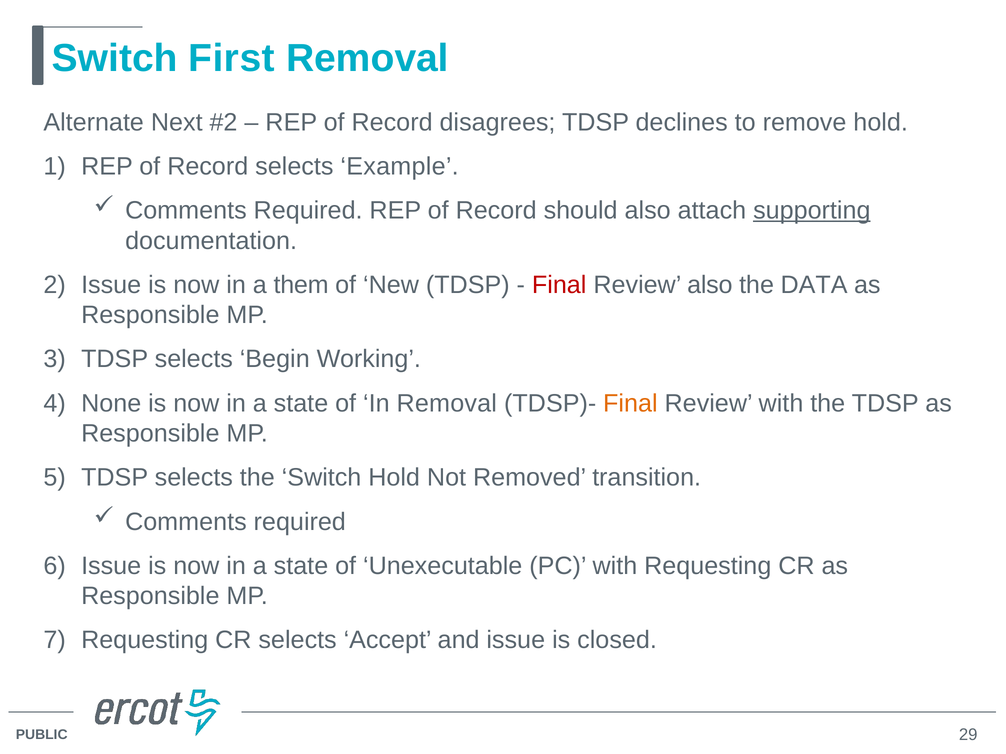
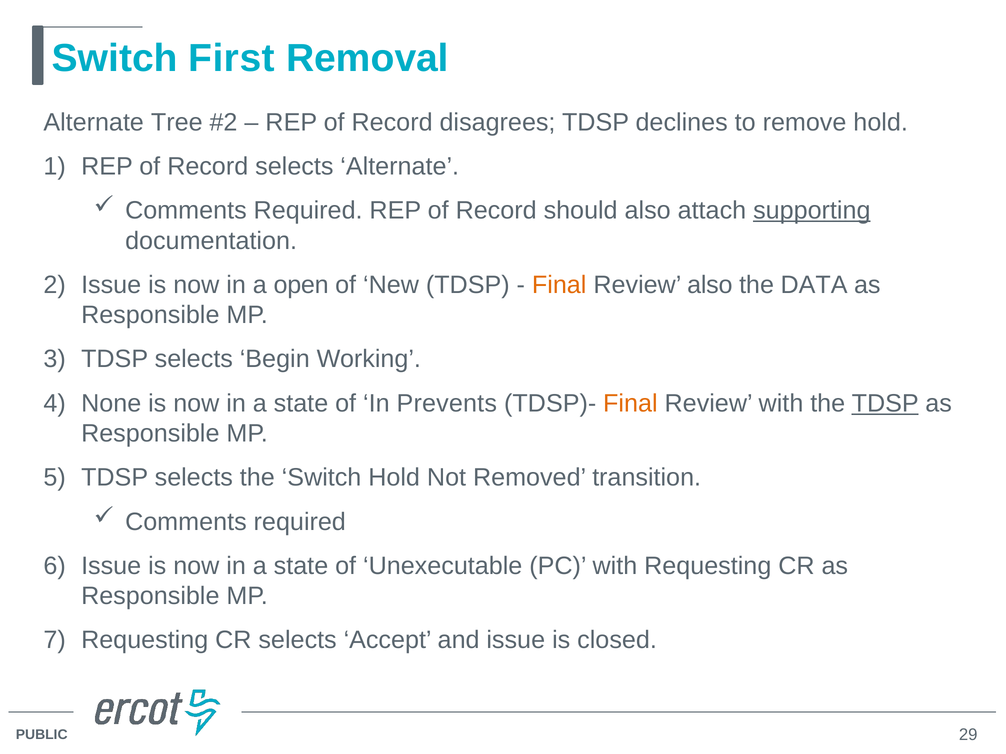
Next: Next -> Tree (177, 122)
selects Example: Example -> Alternate (400, 167)
them: them -> open (301, 285)
Final colour: red -> orange (559, 285)
In Removal: Removal -> Prevents (447, 404)
TDSP underline: none -> present (885, 404)
